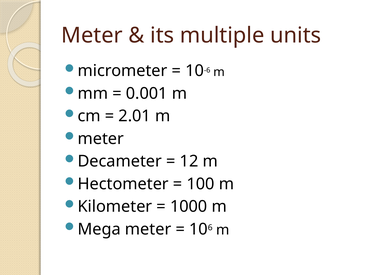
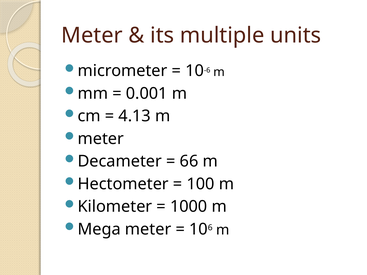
2.01: 2.01 -> 4.13 (135, 116)
12: 12 -> 66 (189, 161)
